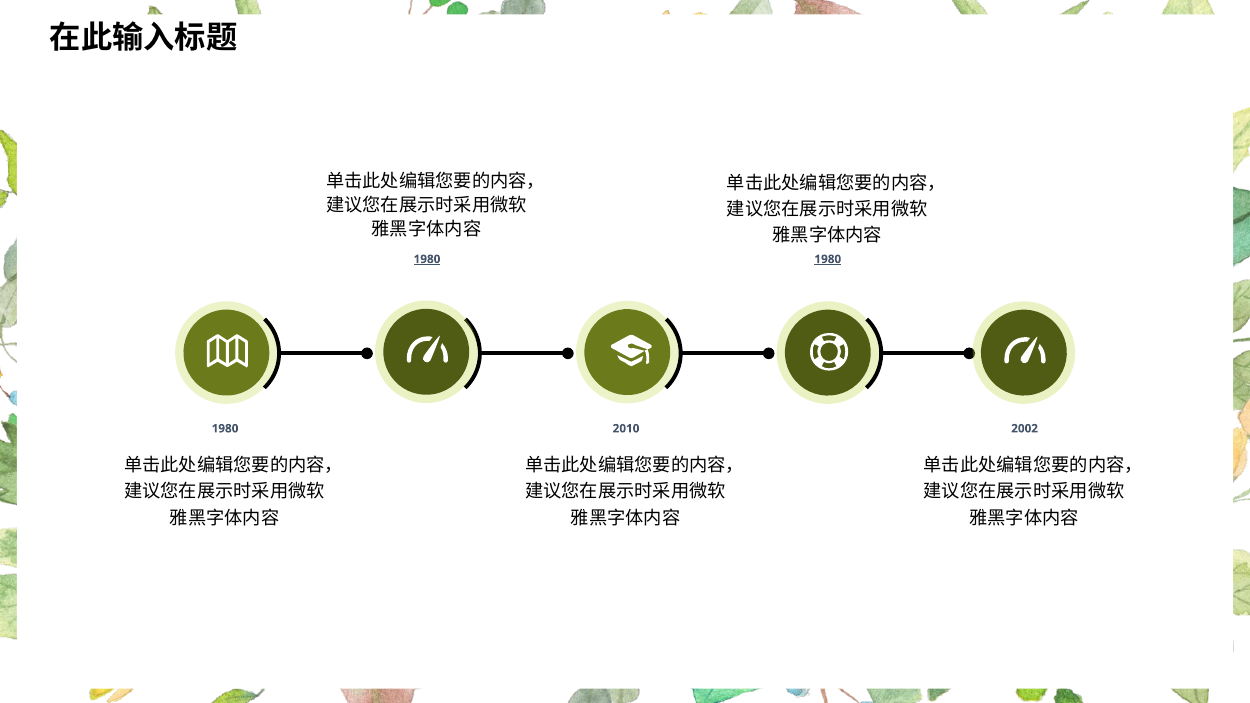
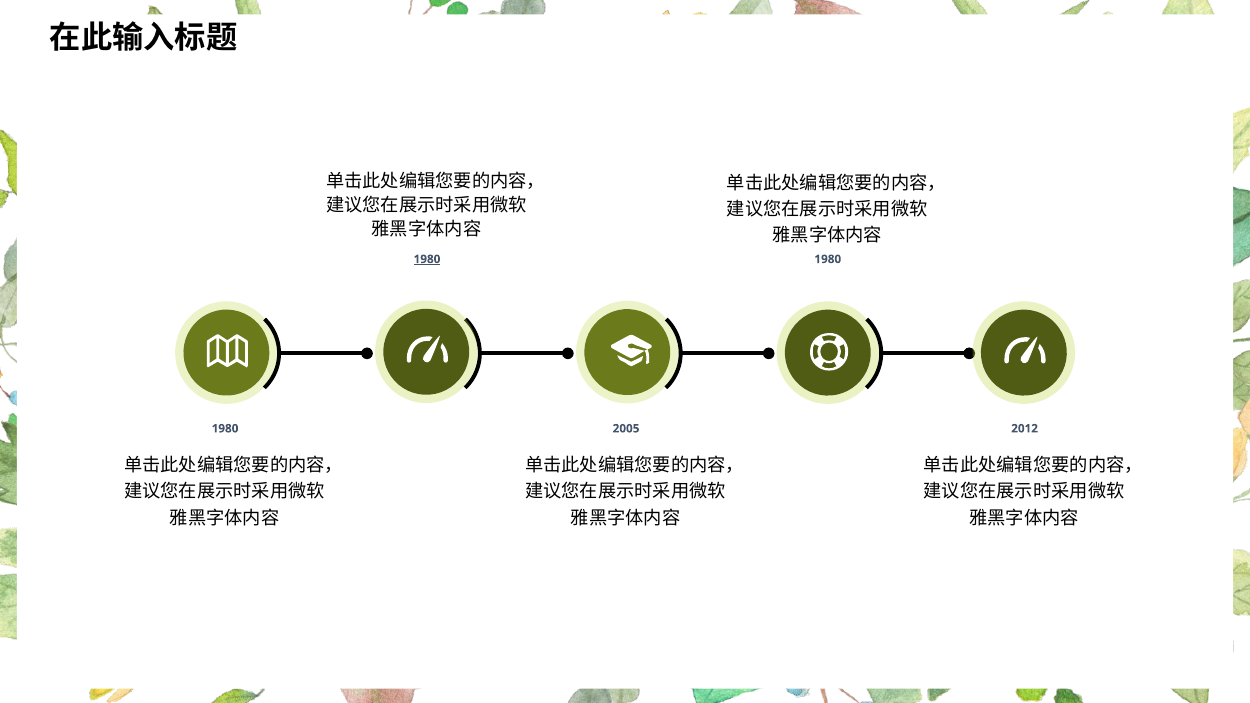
1980 underline: present -> none (828, 259)
2010: 2010 -> 2005 (626, 429)
2002: 2002 -> 2012 (1025, 429)
